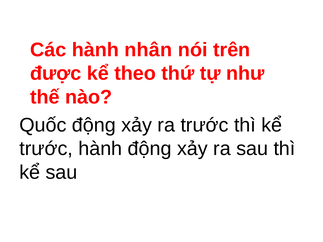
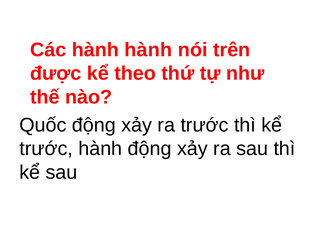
hành nhân: nhân -> hành (148, 50)
